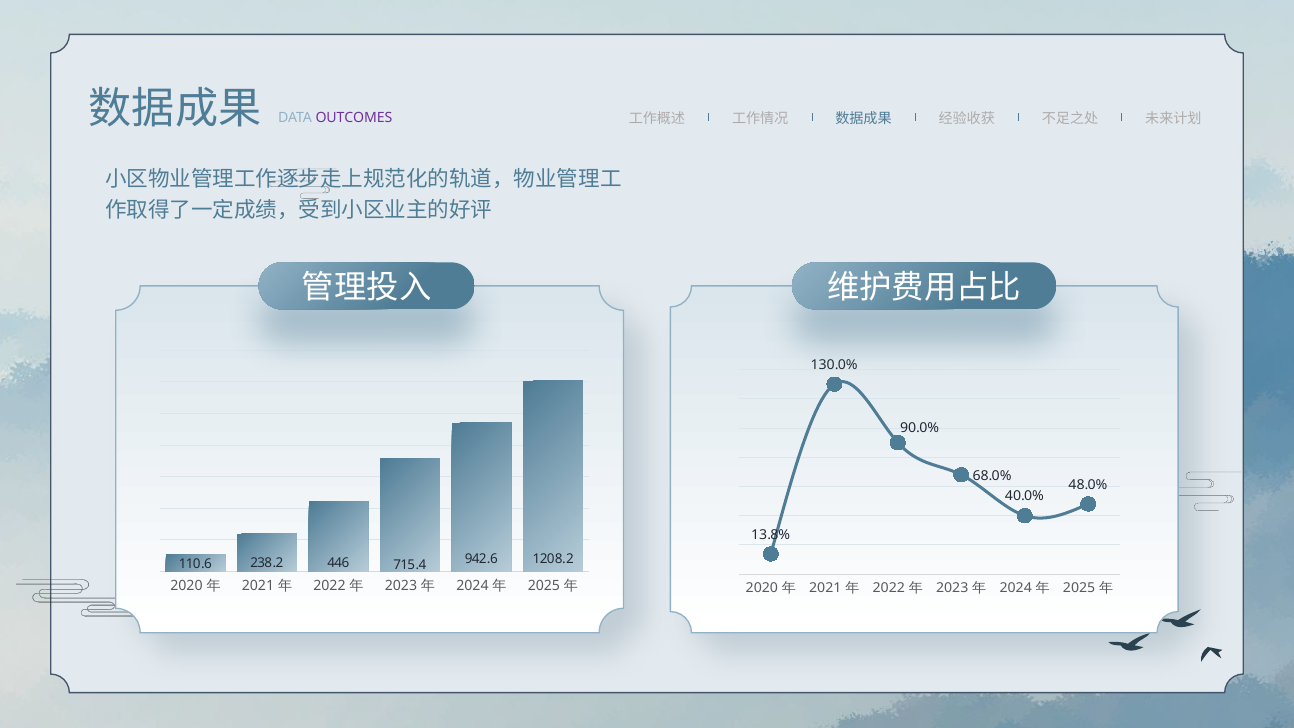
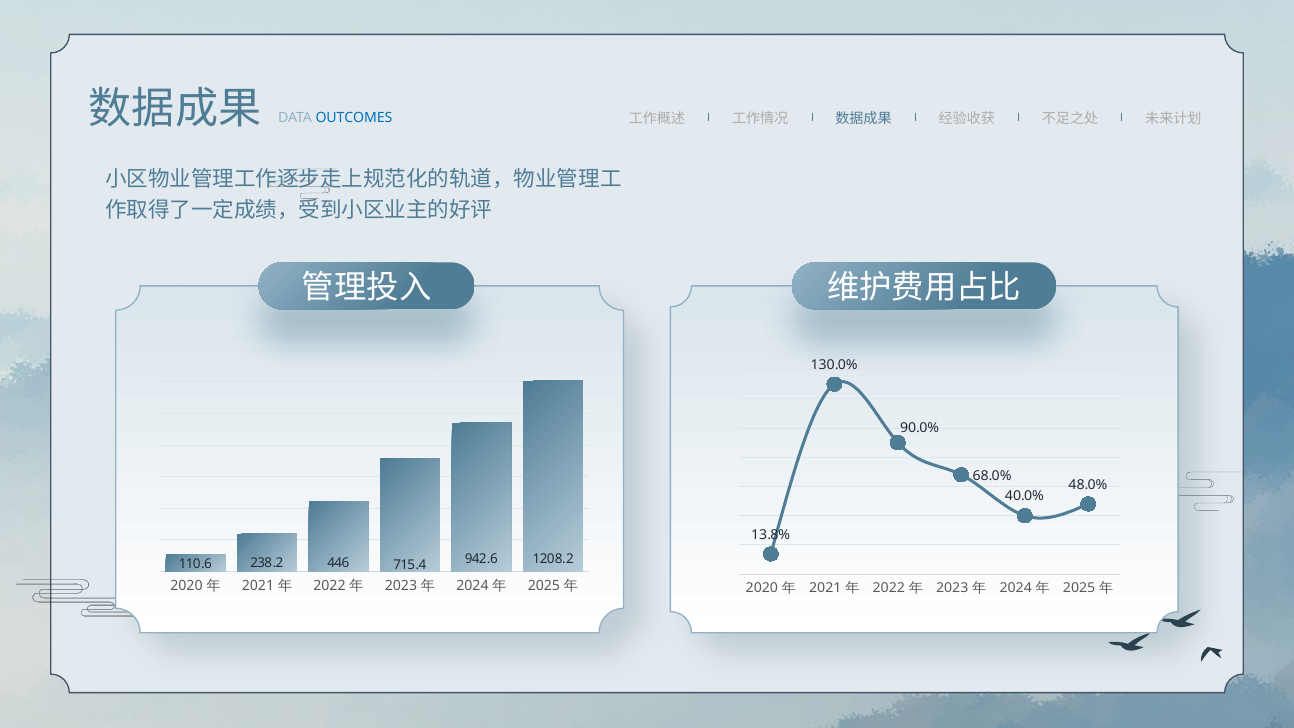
OUTCOMES colour: purple -> blue (354, 118)
